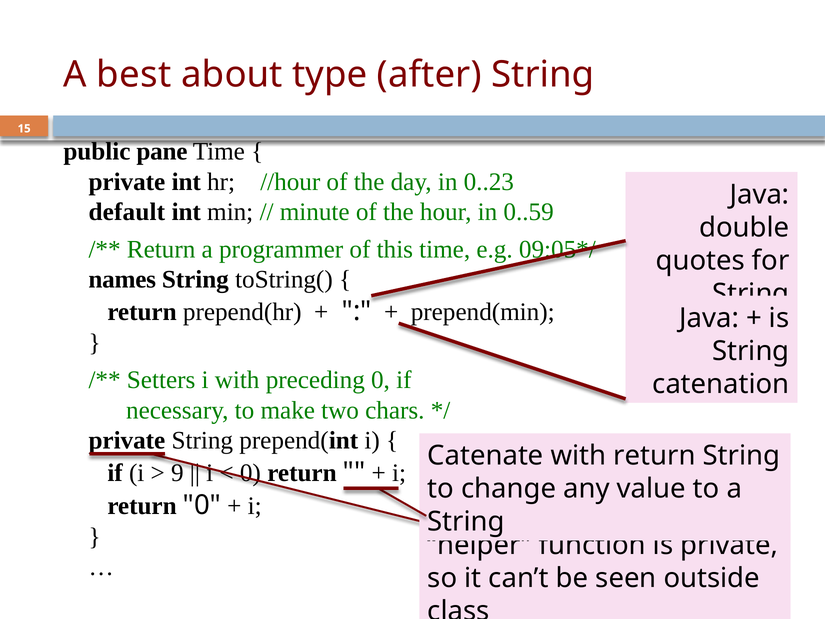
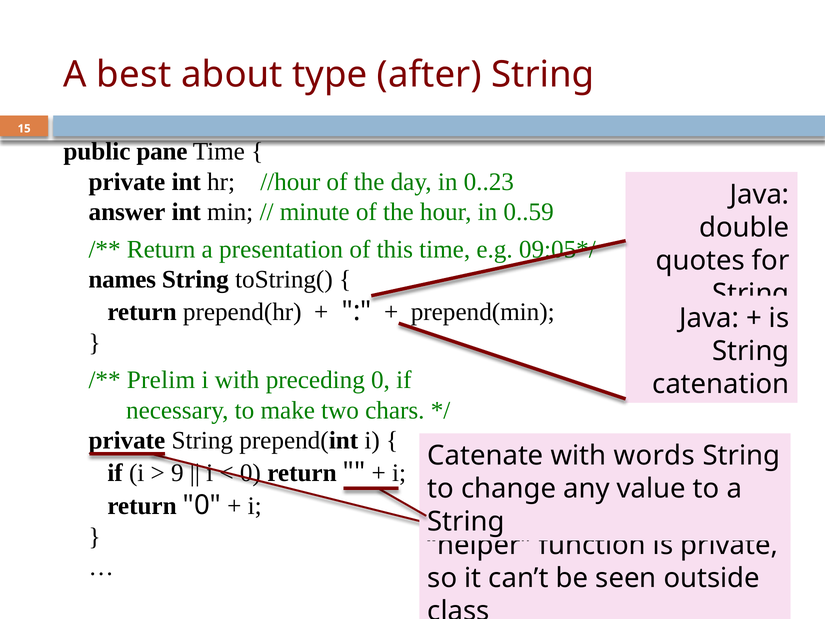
default: default -> answer (127, 212)
programmer: programmer -> presentation (281, 249)
Setters: Setters -> Prelim (161, 380)
with return: return -> words (654, 456)
